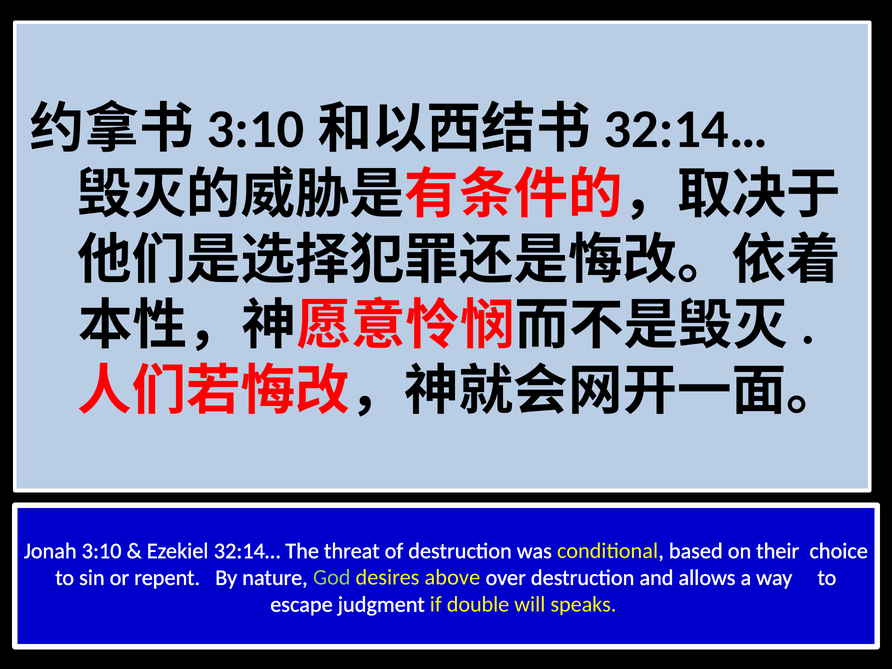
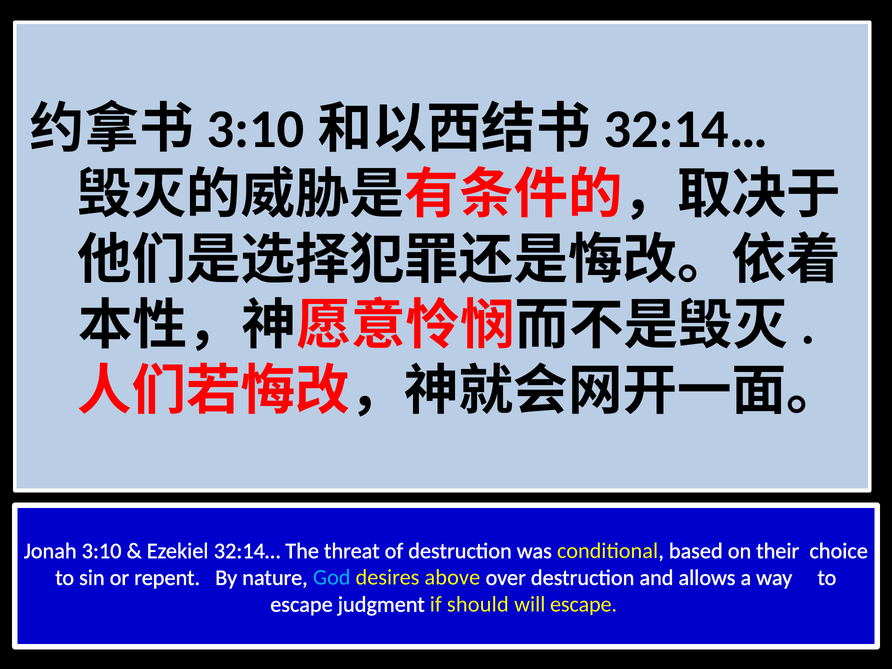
God colour: light green -> light blue (332, 578)
double: double -> should (478, 604)
will speaks: speaks -> escape (584, 604)
